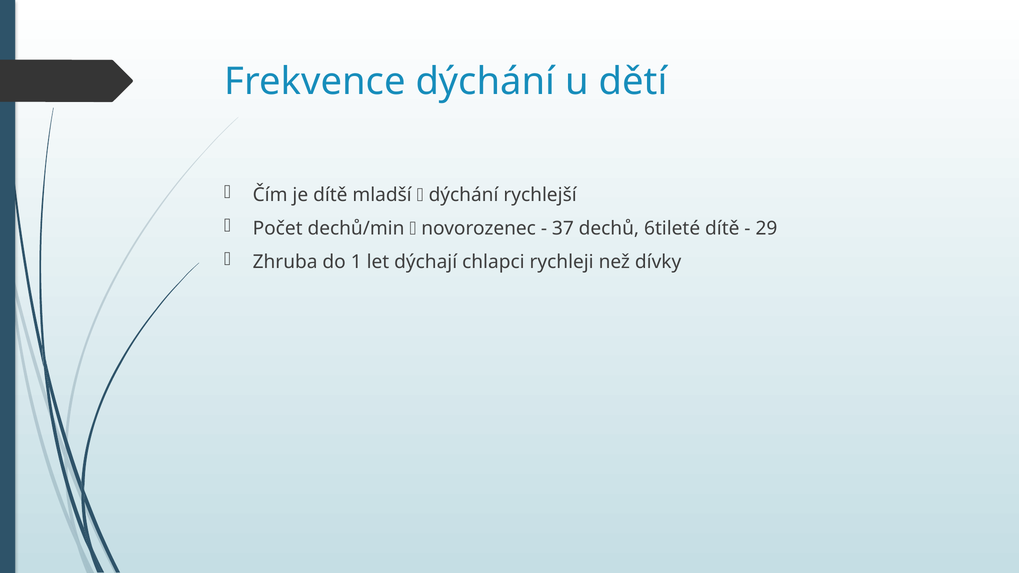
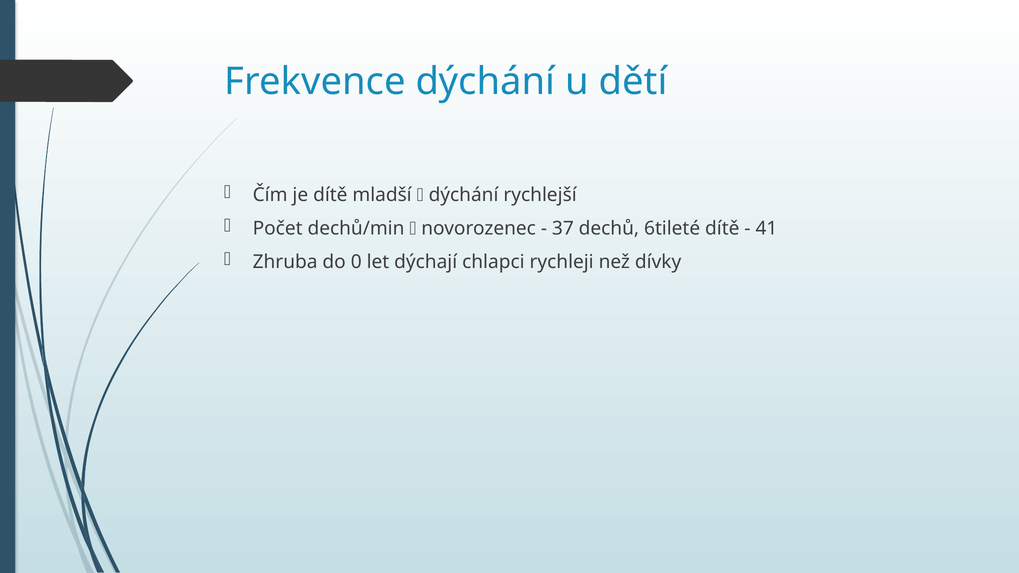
29: 29 -> 41 (766, 229)
1: 1 -> 0 (356, 262)
